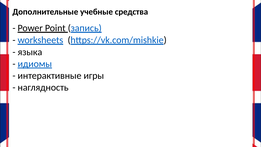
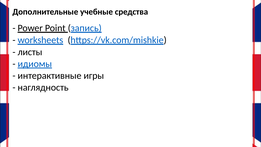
языка: языка -> листы (30, 52)
